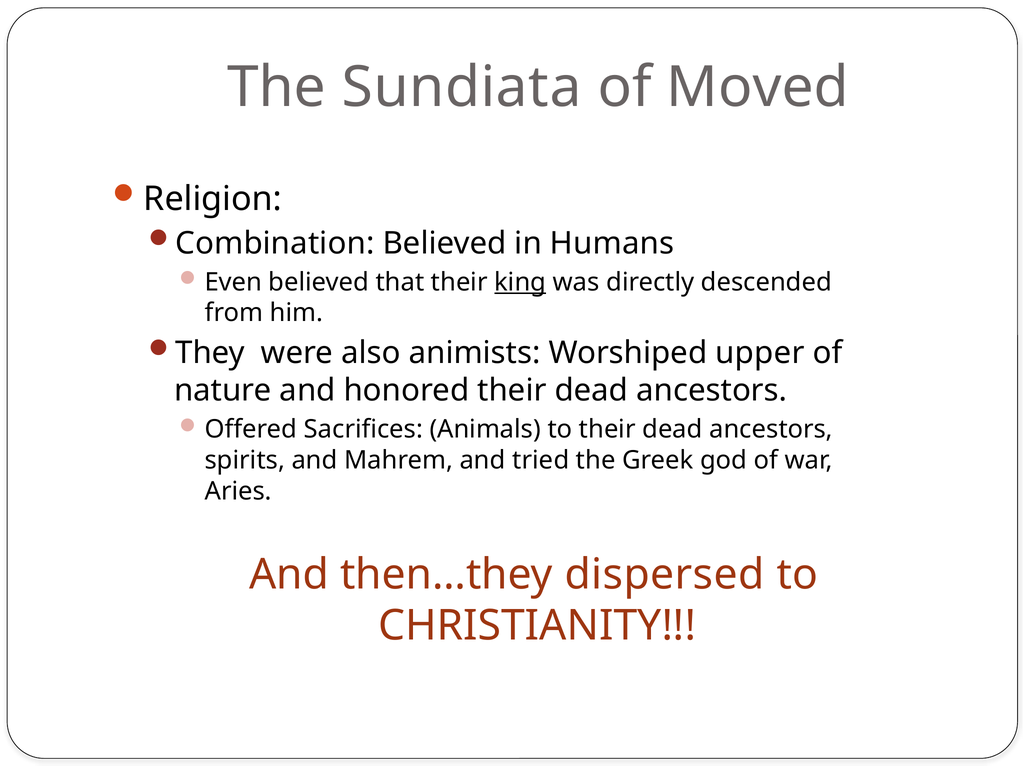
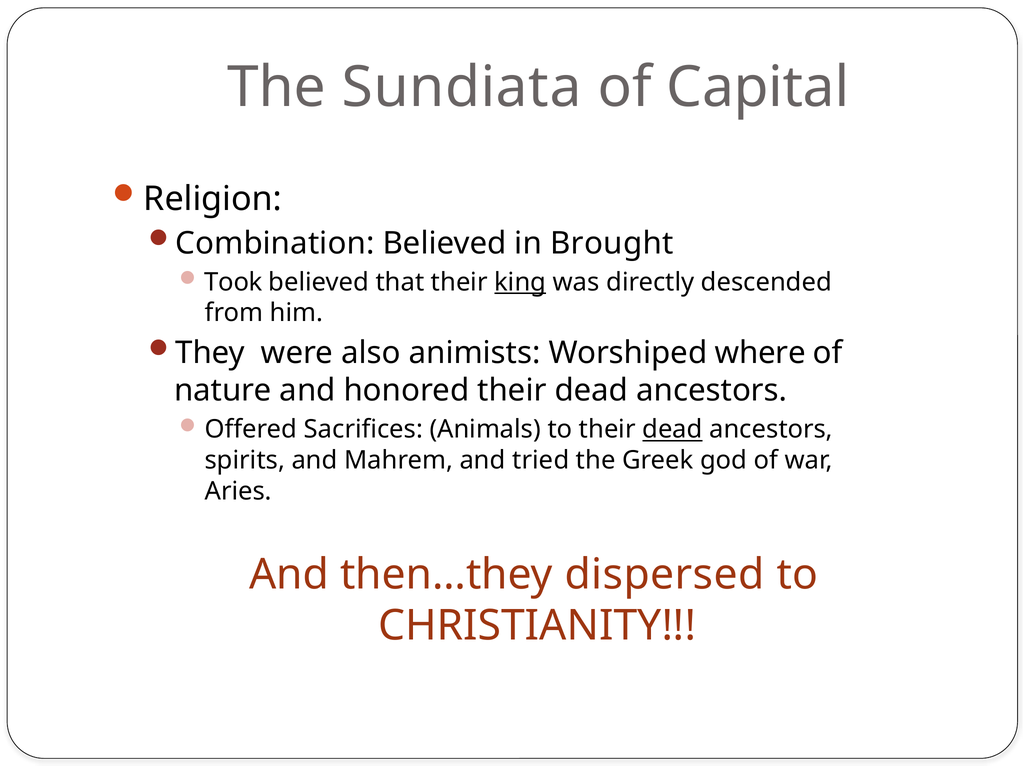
Moved: Moved -> Capital (758, 88)
Humans: Humans -> Brought (612, 243)
Even: Even -> Took (233, 282)
upper: upper -> where (760, 353)
dead underline: none -> present (672, 429)
